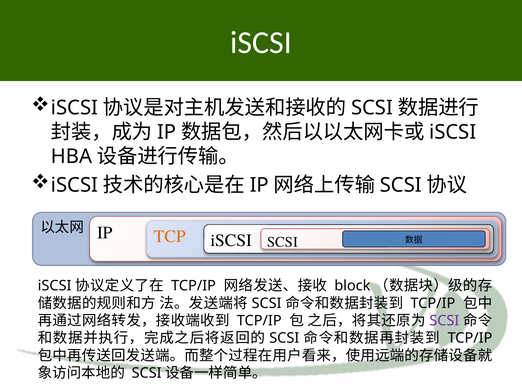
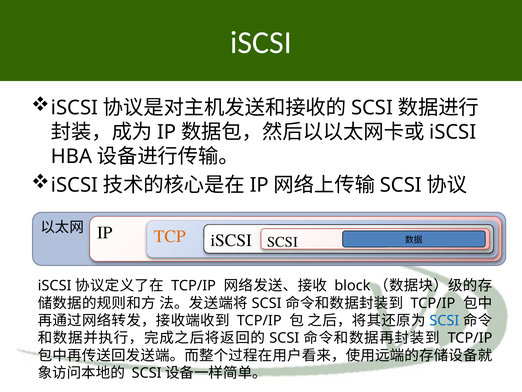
SCSI colour: purple -> blue (444, 320)
